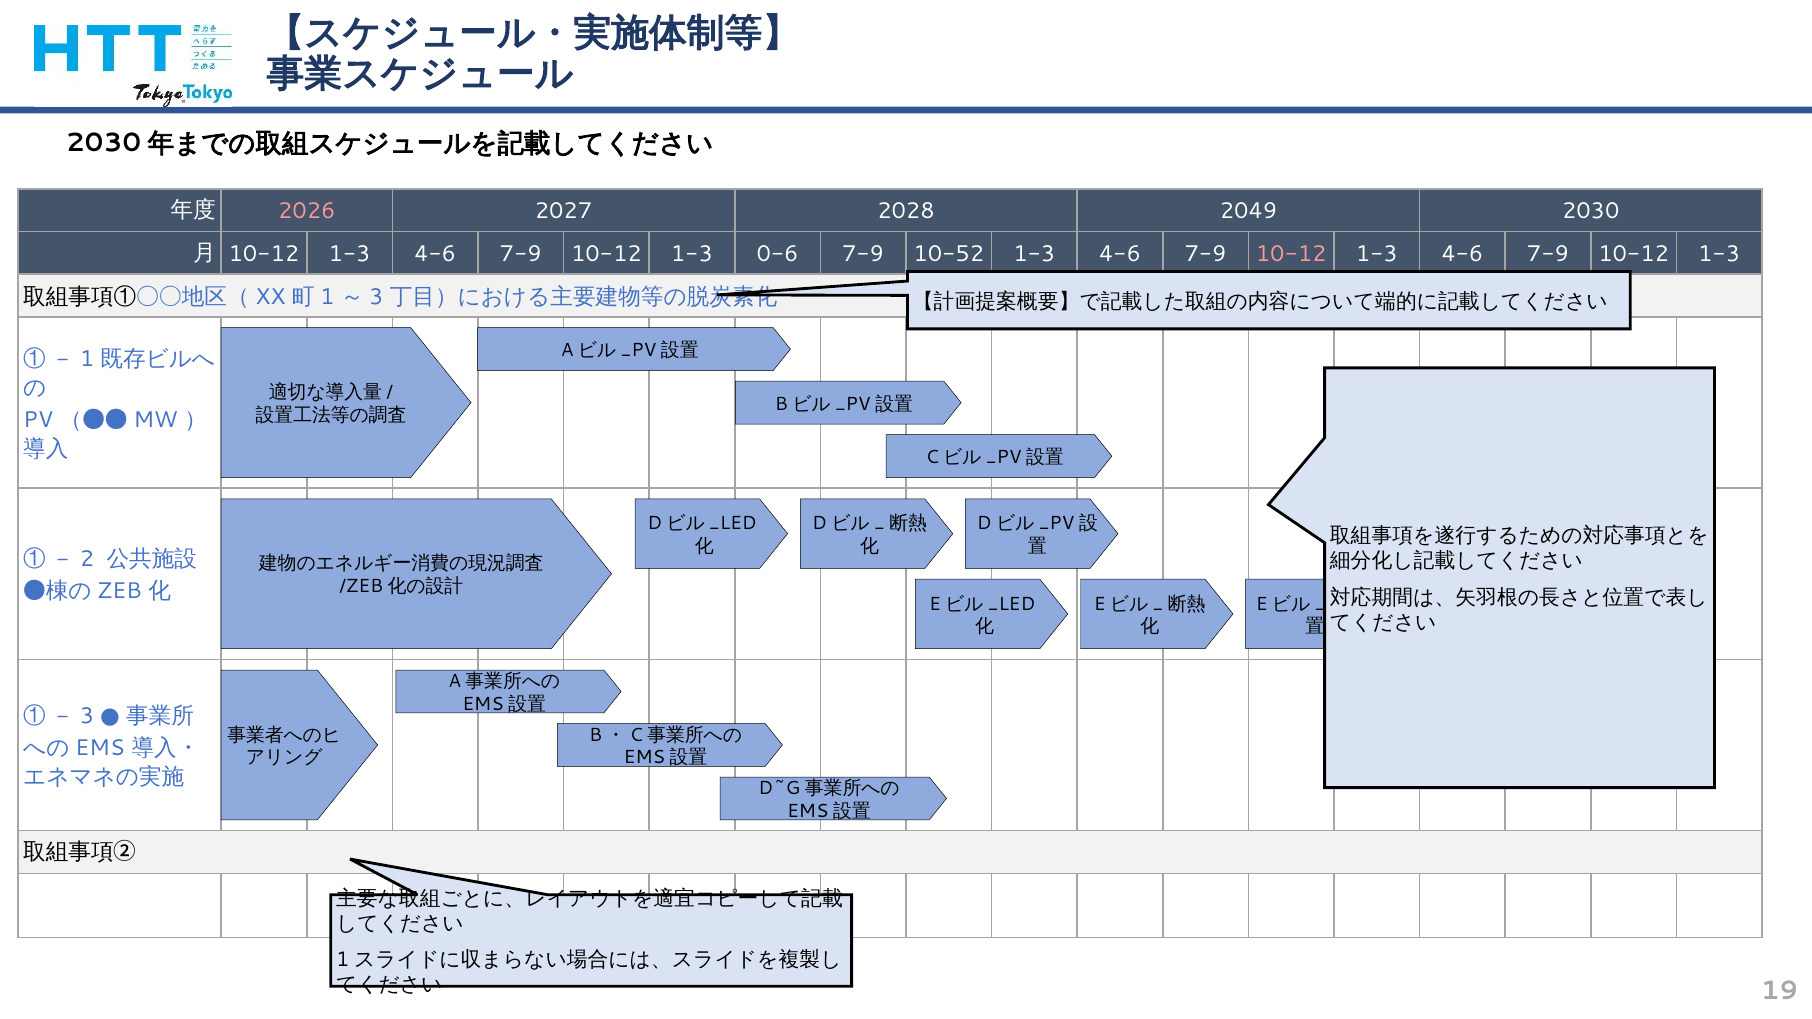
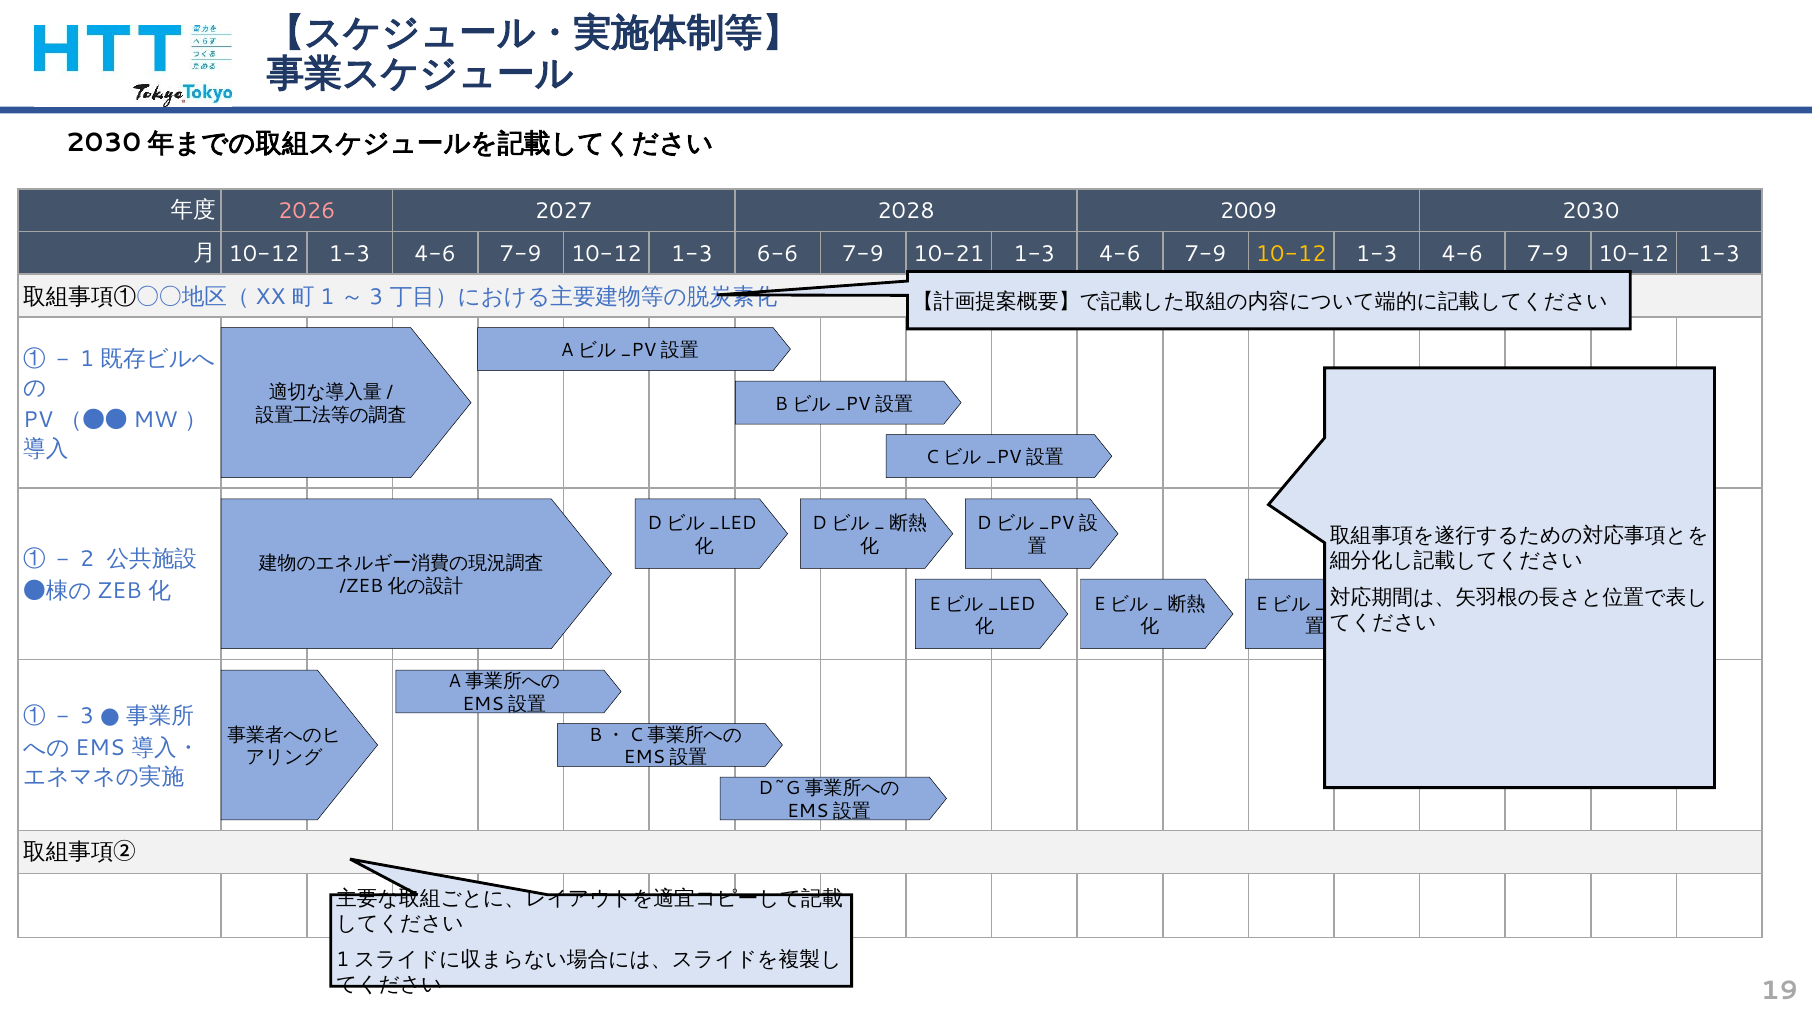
2049: 2049 -> 2009 (1248, 211)
0-6: 0-6 -> 6-6 (778, 254)
10-52: 10-52 -> 10-21 (949, 254)
10-12 colour: pink -> yellow (1291, 254)
